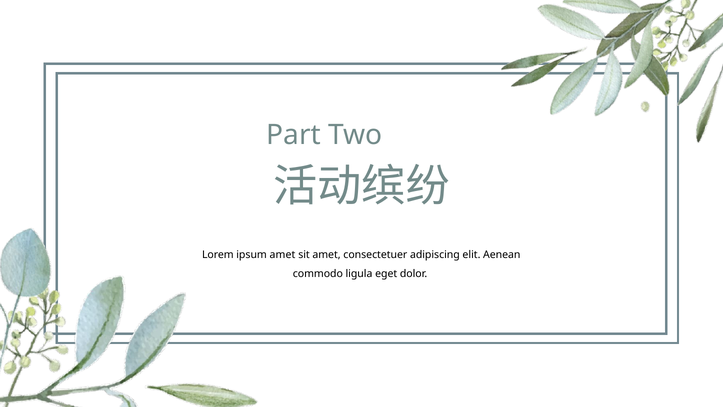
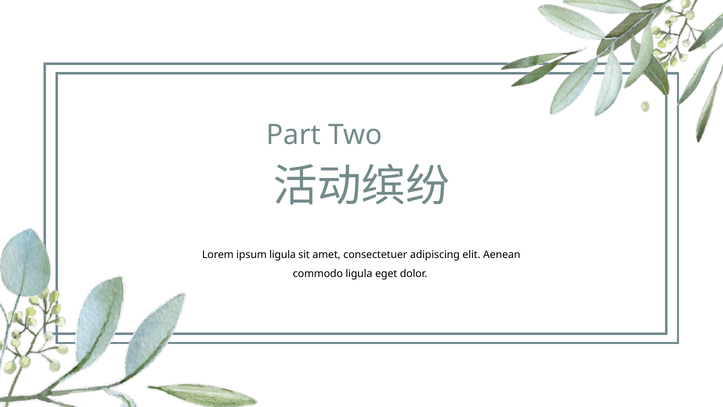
ipsum amet: amet -> ligula (283, 255)
